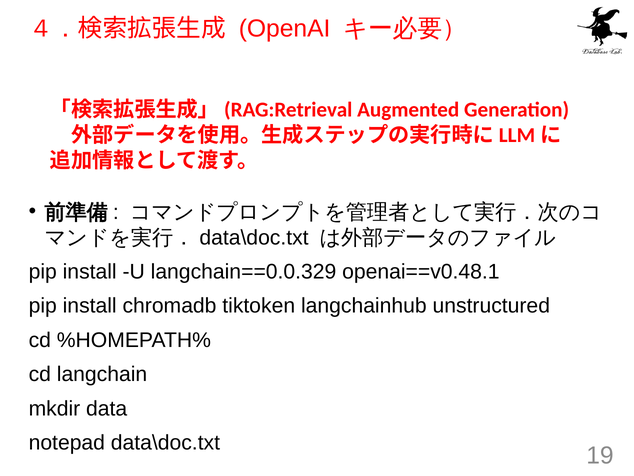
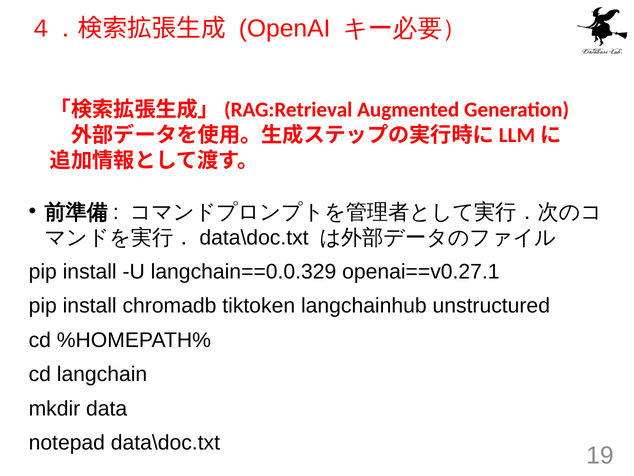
openai==v0.48.1: openai==v0.48.1 -> openai==v0.27.1 (421, 271)
